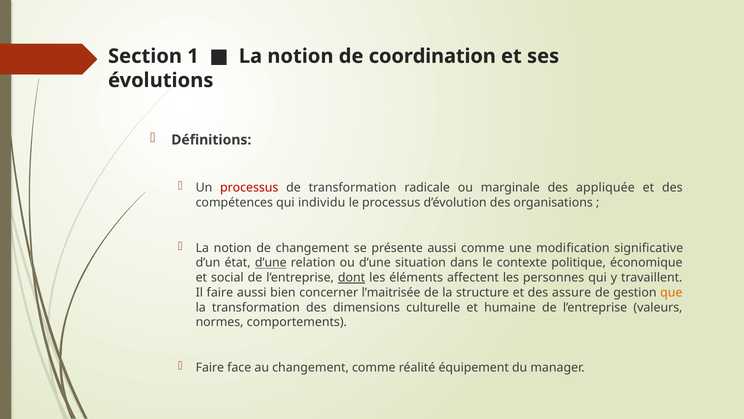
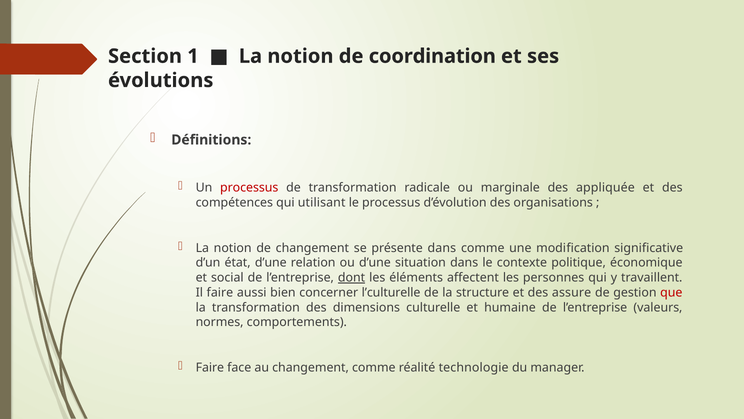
individu: individu -> utilisant (322, 202)
présente aussi: aussi -> dans (442, 248)
d’une underline: present -> none (271, 263)
l’maitrisée: l’maitrisée -> l’culturelle (391, 292)
que colour: orange -> red (671, 292)
équipement: équipement -> technologie (474, 367)
